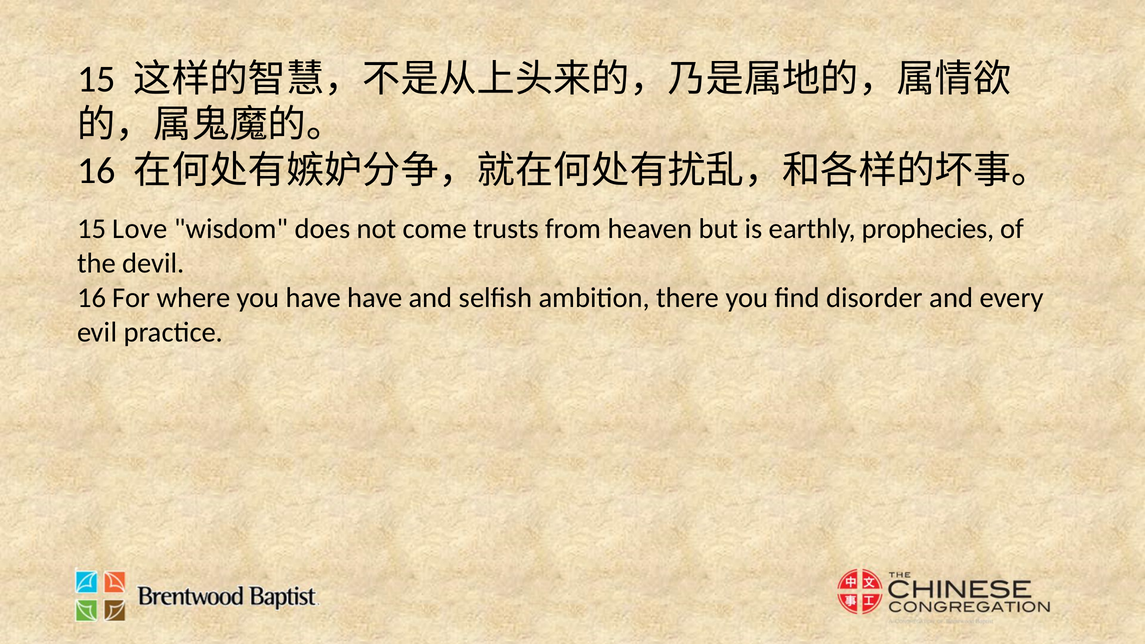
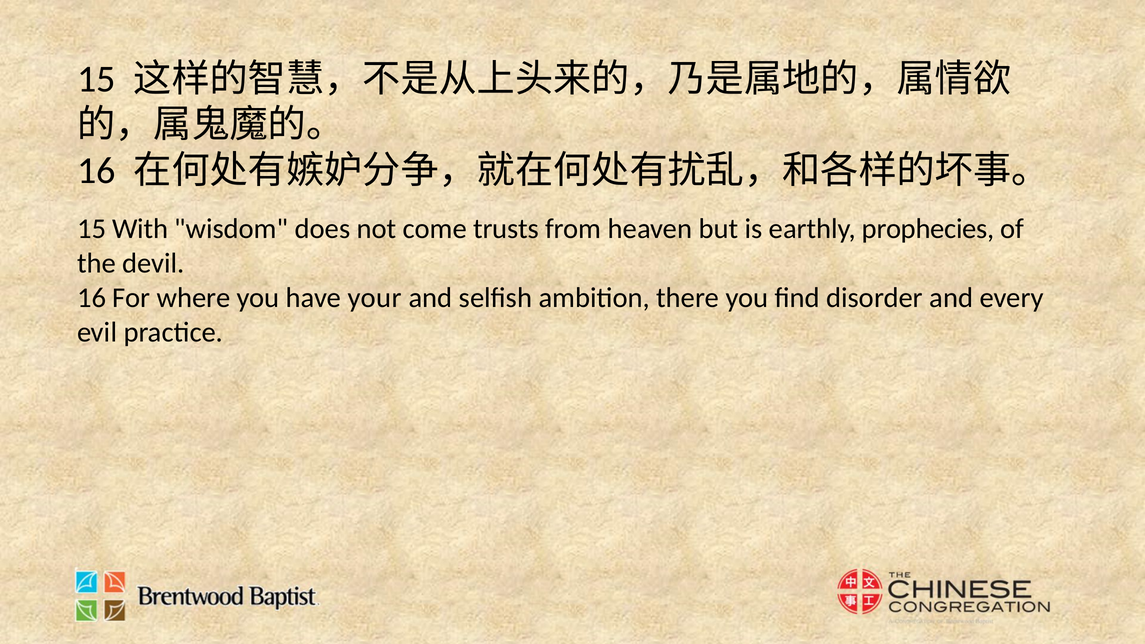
Love: Love -> With (140, 229)
have have: have -> your (375, 298)
